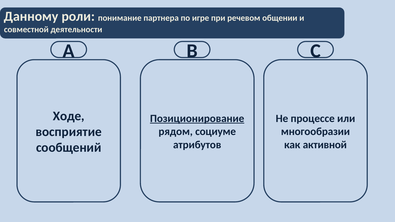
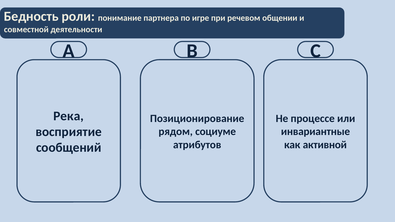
Данному: Данному -> Бедность (31, 16)
Ходе: Ходе -> Река (69, 116)
Позиционирование underline: present -> none (197, 118)
многообразии: многообразии -> инвариантные (316, 132)
